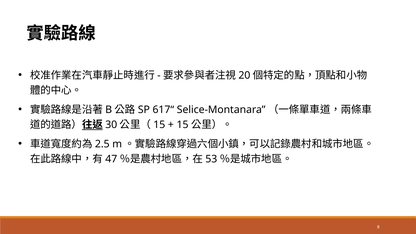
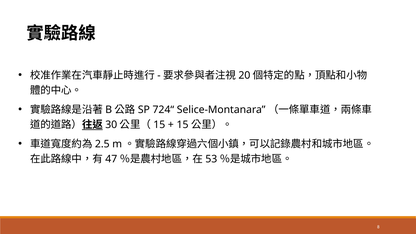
617“: 617“ -> 724“ (163, 110)
